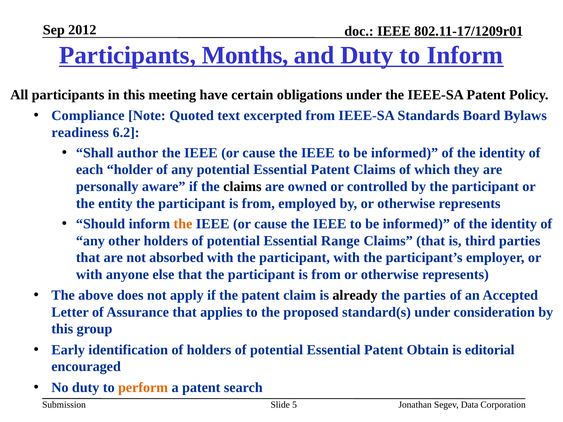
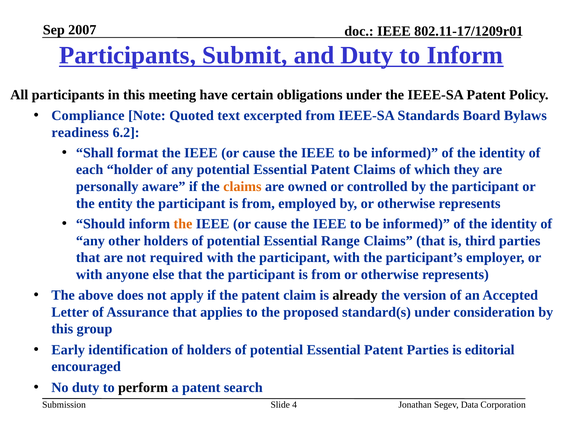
2012: 2012 -> 2007 (82, 30)
Months: Months -> Submit (245, 55)
author: author -> format (138, 153)
claims colour: black -> orange (242, 187)
absorbed: absorbed -> required (176, 258)
the parties: parties -> version (425, 295)
Patent Obtain: Obtain -> Parties (428, 350)
perform colour: orange -> black (143, 388)
5: 5 -> 4 (295, 405)
